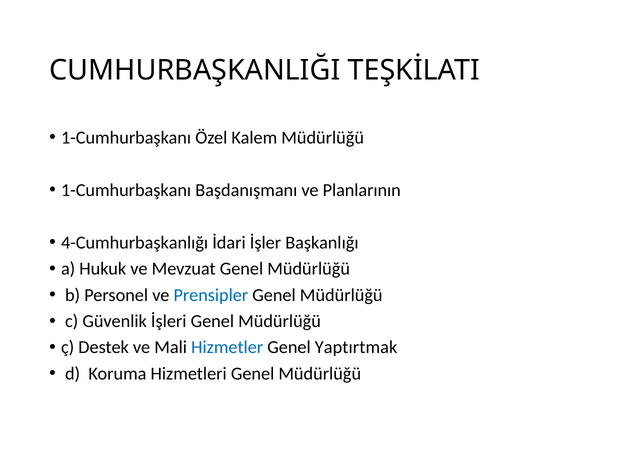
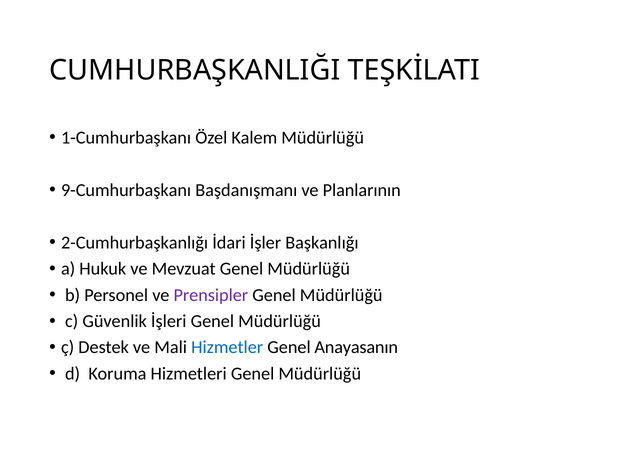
1-Cumhurbaşkanı: 1-Cumhurbaşkanı -> 9-Cumhurbaşkanı (126, 190)
4-Cumhurbaşkanlığı: 4-Cumhurbaşkanlığı -> 2-Cumhurbaşkanlığı (135, 243)
Prensipler colour: blue -> purple (211, 295)
Yaptırtmak: Yaptırtmak -> Anayasanın (356, 348)
